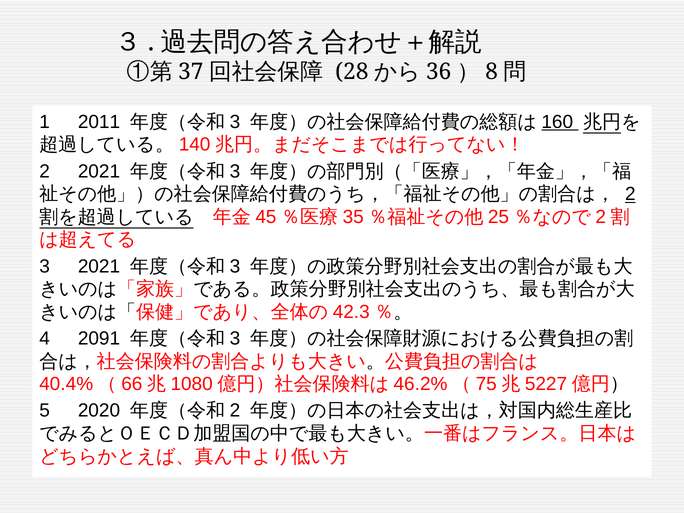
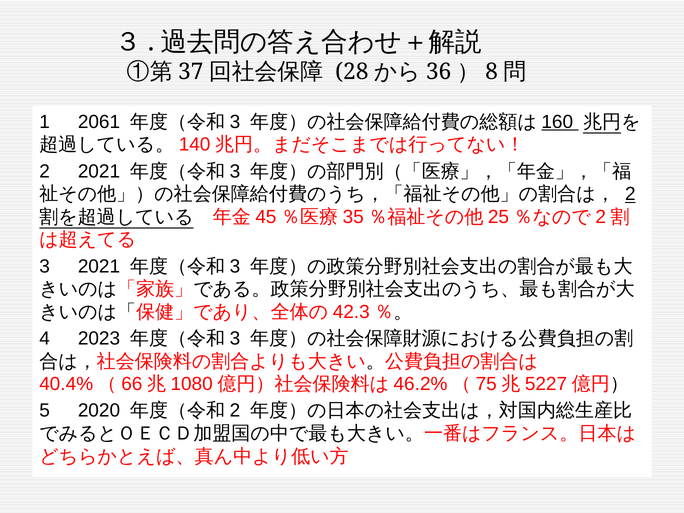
2011: 2011 -> 2061 (99, 122)
2091: 2091 -> 2023 (99, 338)
